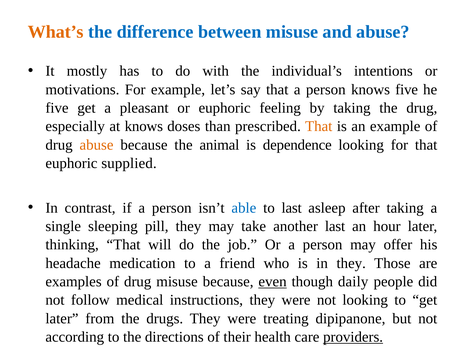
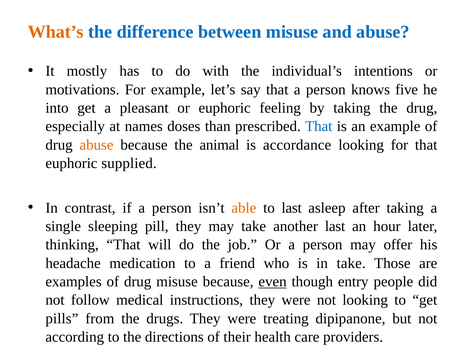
five: five -> into (57, 108)
at knows: knows -> names (144, 127)
That colour: orange -> blue (319, 127)
dependence: dependence -> accordance (297, 145)
able colour: blue -> orange (244, 208)
in they: they -> take (351, 264)
daily: daily -> entry (353, 282)
later: later -> pills (62, 319)
providers underline: present -> none (353, 337)
